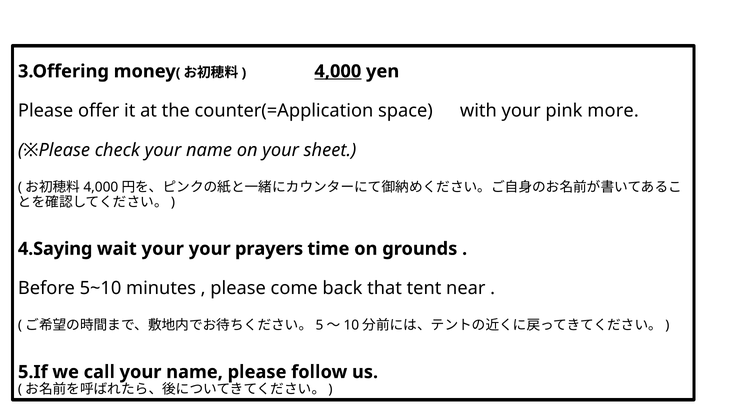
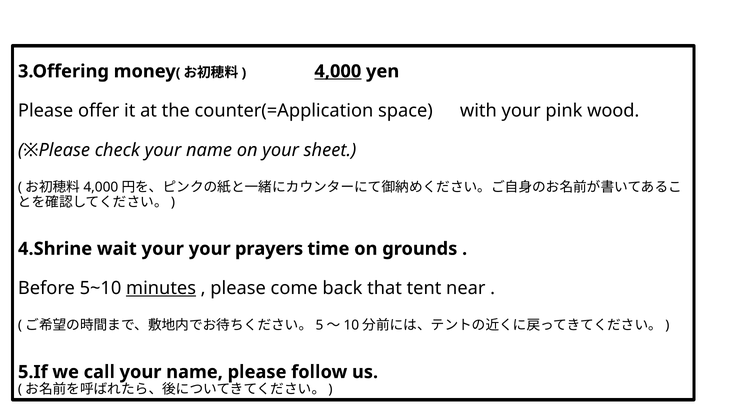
more: more -> wood (613, 111)
4.Saying: 4.Saying -> 4.Shrine (55, 249)
minutes underline: none -> present (161, 288)
